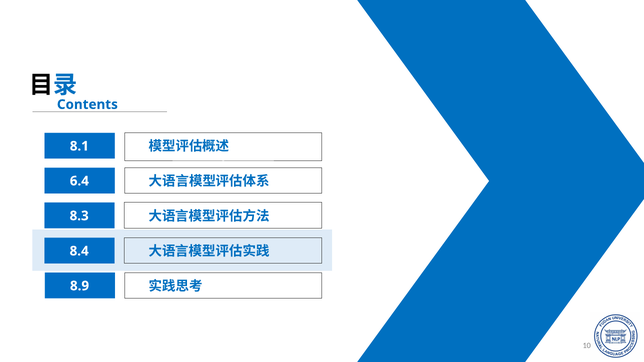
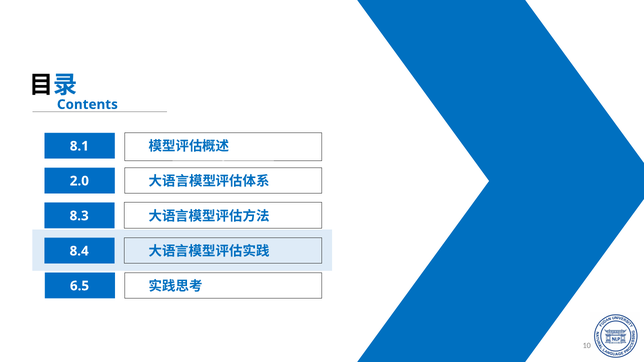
6.4: 6.4 -> 2.0 (79, 181)
8.9: 8.9 -> 6.5 (80, 286)
